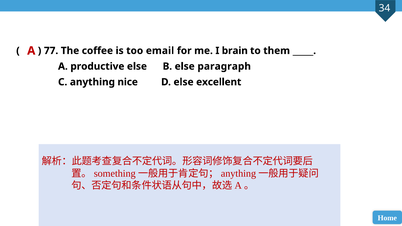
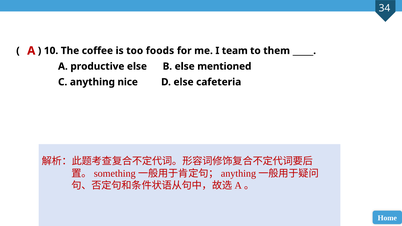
77: 77 -> 10 (51, 51)
email: email -> foods (160, 51)
brain: brain -> team (235, 51)
paragraph: paragraph -> mentioned (224, 66)
excellent: excellent -> cafeteria (219, 82)
